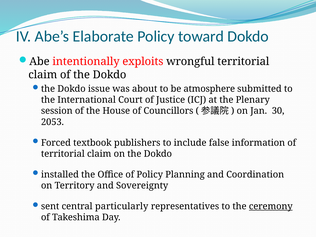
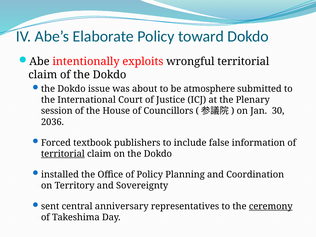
2053: 2053 -> 2036 (52, 122)
territorial underline: none -> present (63, 154)
particularly: particularly -> anniversary (122, 206)
